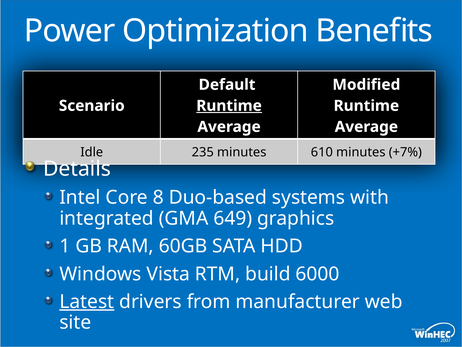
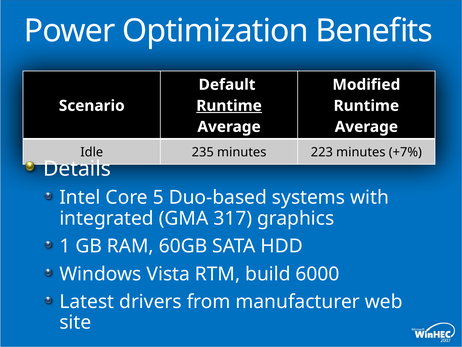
610: 610 -> 223 (322, 152)
8: 8 -> 5 (158, 197)
649: 649 -> 317 (233, 218)
Latest underline: present -> none (87, 301)
